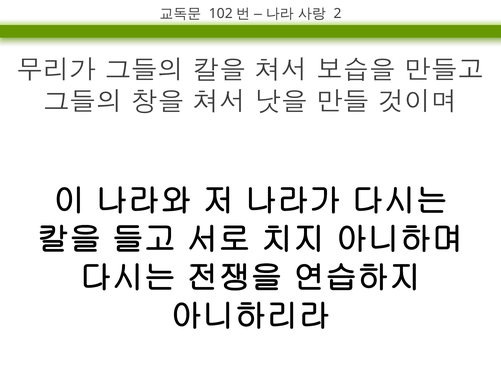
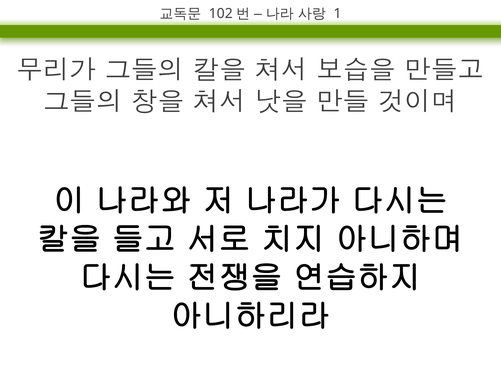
2: 2 -> 1 (338, 13)
